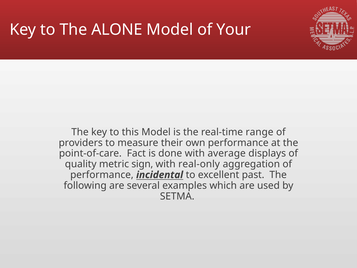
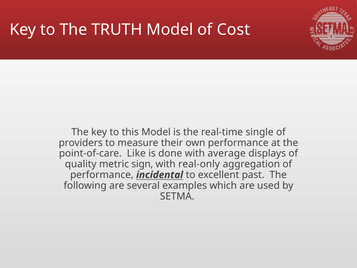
ALONE: ALONE -> TRUTH (117, 30)
Your: Your -> Cost (233, 30)
range: range -> single (260, 132)
Fact: Fact -> Like (136, 153)
